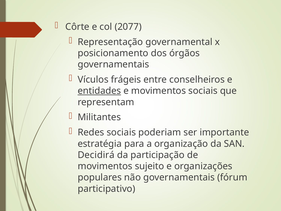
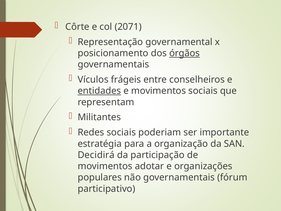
2077: 2077 -> 2071 (128, 27)
órgãos underline: none -> present (185, 53)
sujeito: sujeito -> adotar (149, 166)
